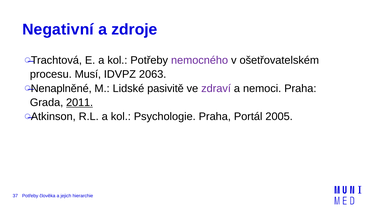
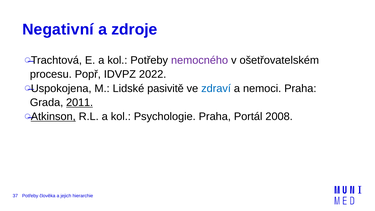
Musí: Musí -> Popř (88, 74)
2063: 2063 -> 2022 (153, 74)
Nenaplněné: Nenaplněné -> Uspokojena (61, 88)
zdraví colour: purple -> blue (216, 88)
Atkinson underline: none -> present (53, 117)
2005: 2005 -> 2008 (279, 117)
